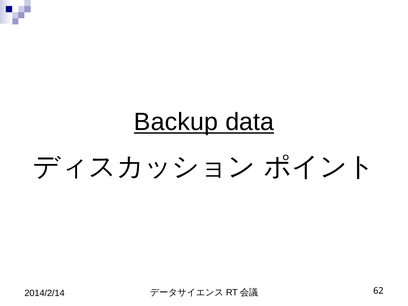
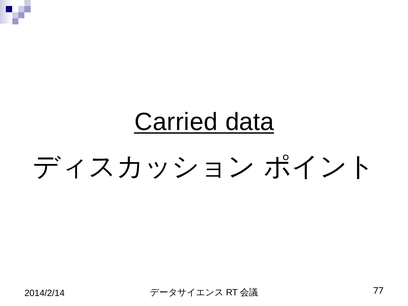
Backup: Backup -> Carried (176, 122)
62: 62 -> 77 (378, 291)
